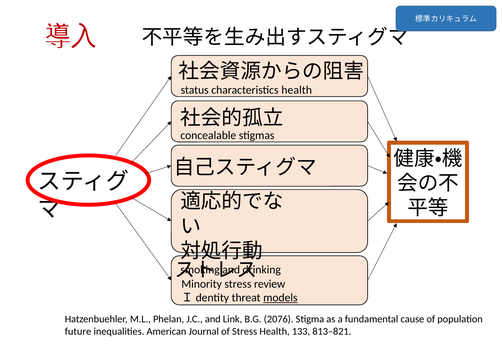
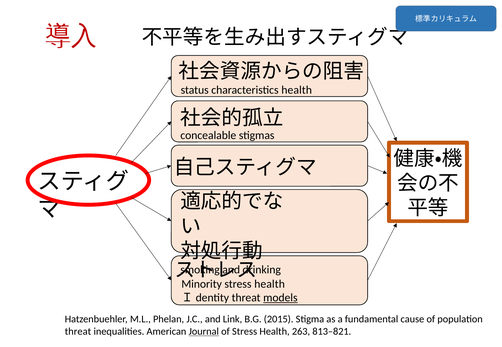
Minority stress review: review -> health (270, 284)
2076: 2076 -> 2015 (279, 320)
future: future -> threat (78, 332)
Journal underline: none -> present (204, 332)
133: 133 -> 263 (301, 332)
